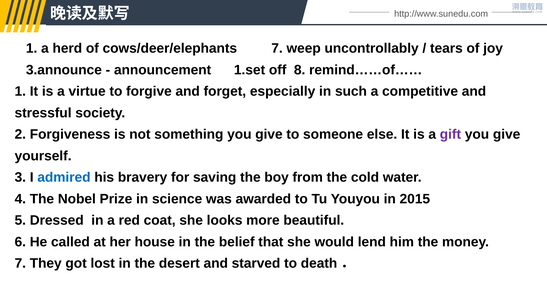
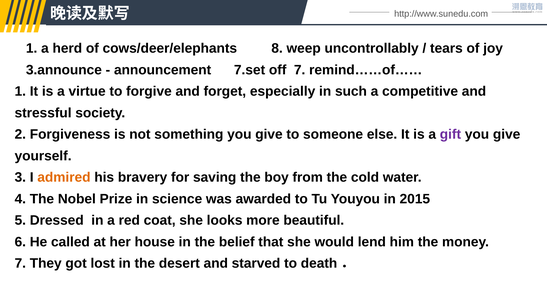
cows/deer/elephants 7: 7 -> 8 (277, 48)
1.set: 1.set -> 7.set (250, 70)
off 8: 8 -> 7 (300, 70)
admired colour: blue -> orange (64, 178)
